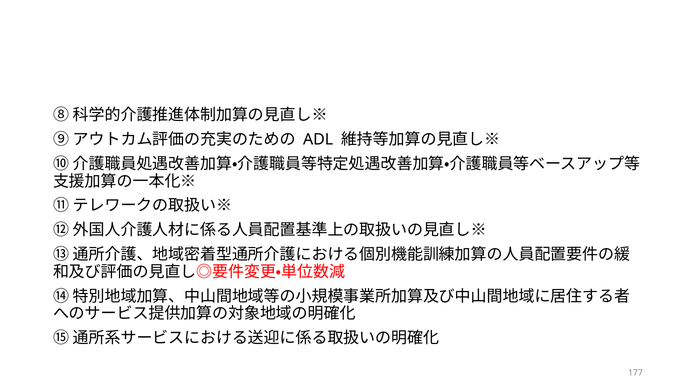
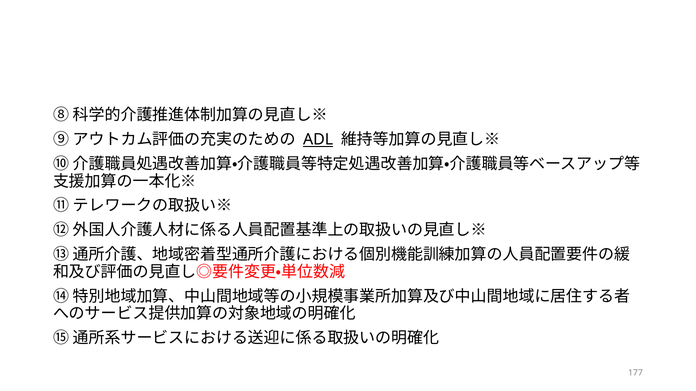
ADL underline: none -> present (318, 140)
